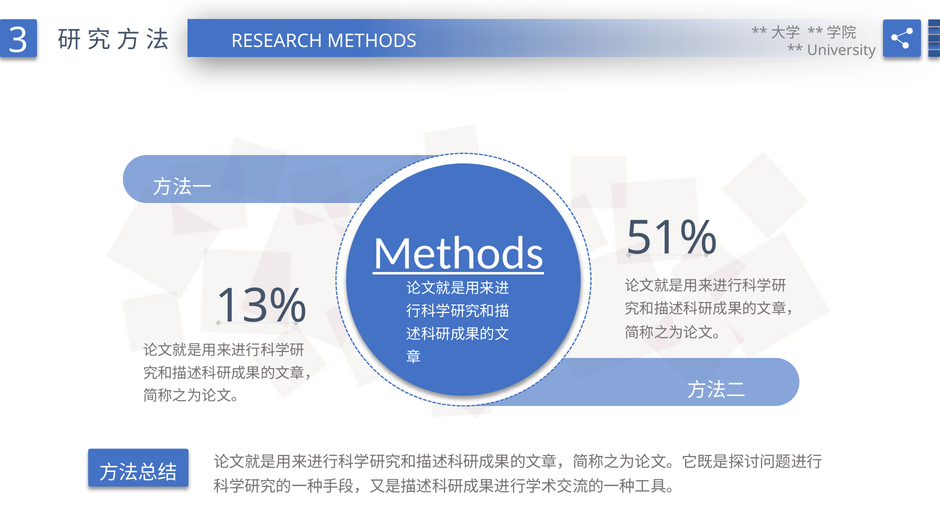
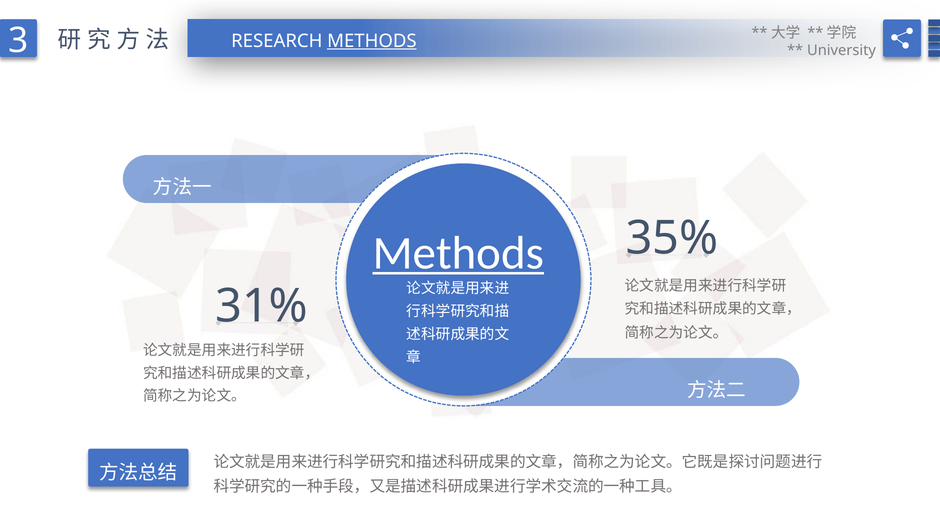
METHODS underline: none -> present (372, 41)
51%: 51% -> 35% (672, 238)
13%: 13% -> 31% (262, 306)
